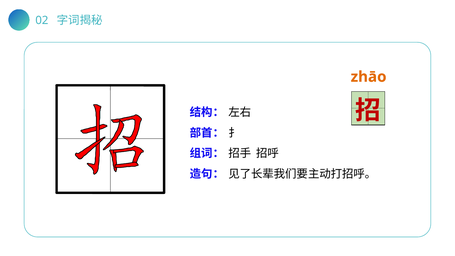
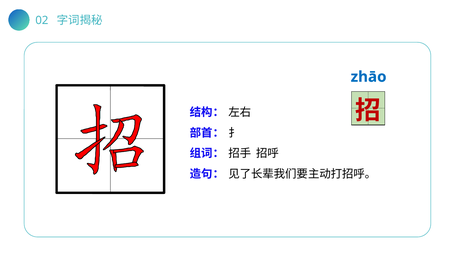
zhāo colour: orange -> blue (369, 77)
